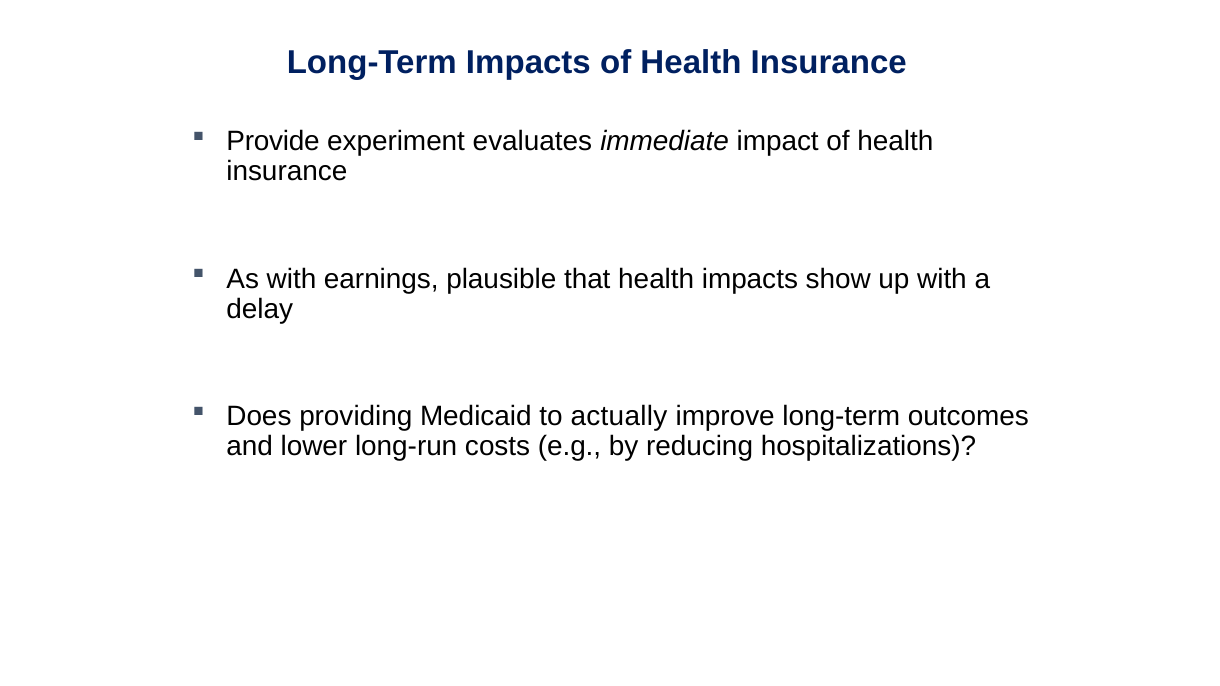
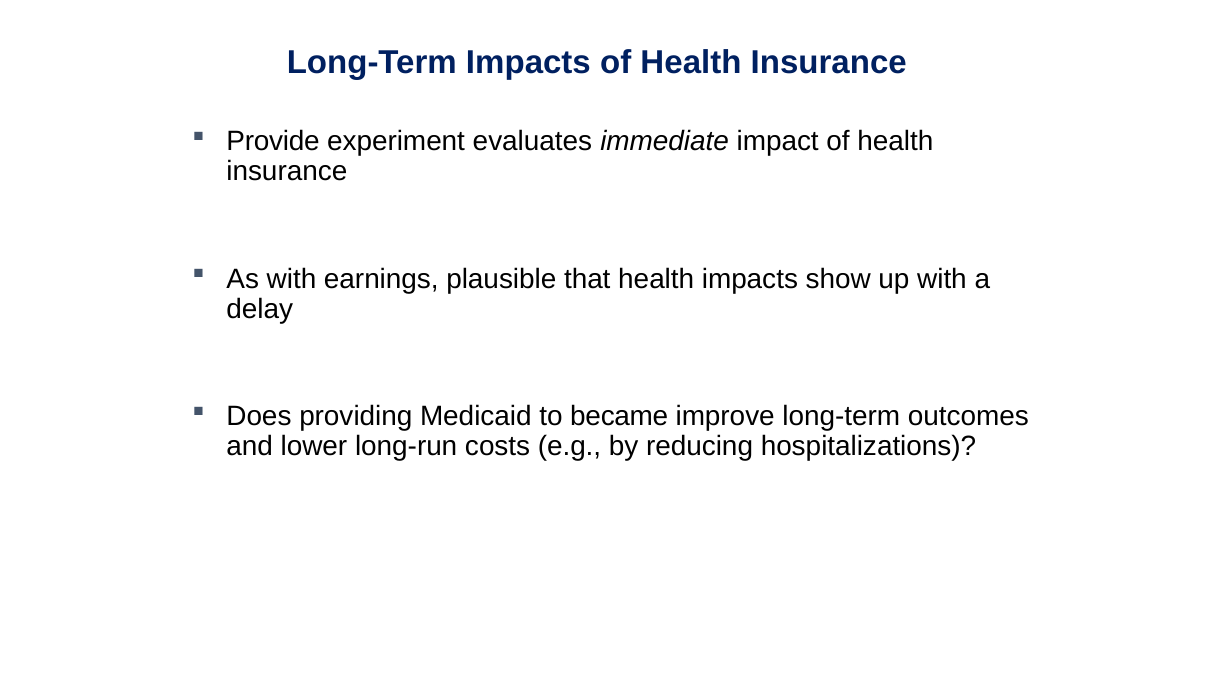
actually: actually -> became (619, 416)
